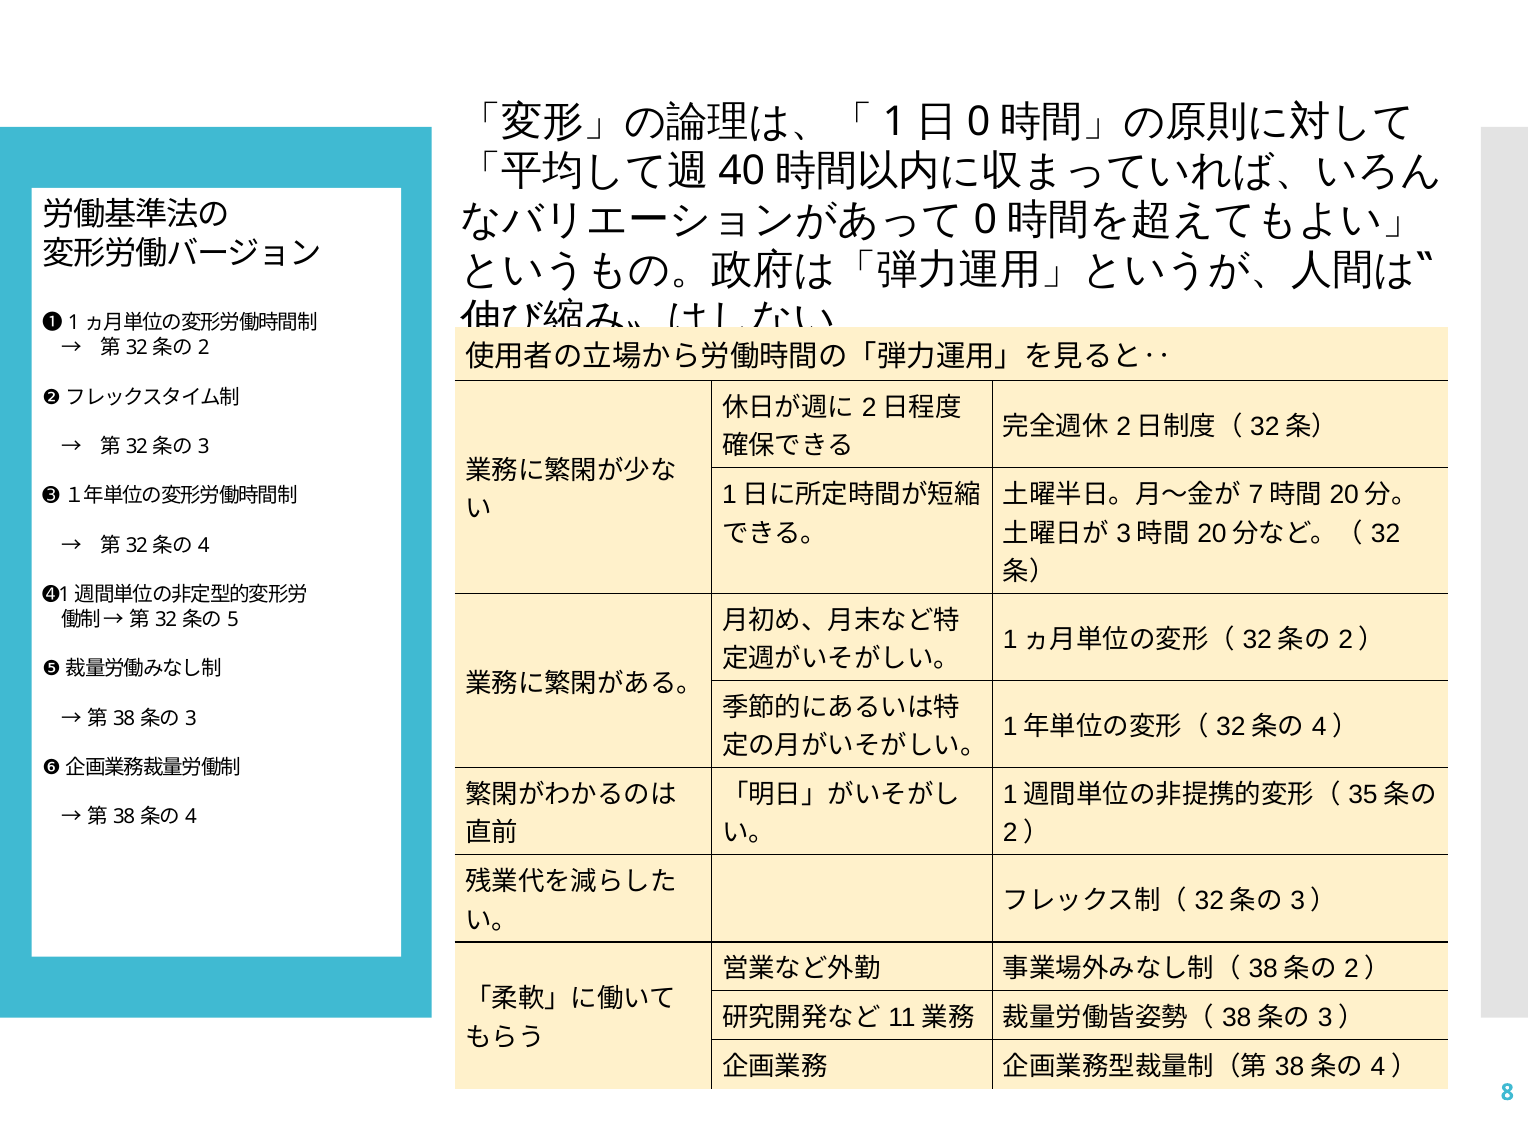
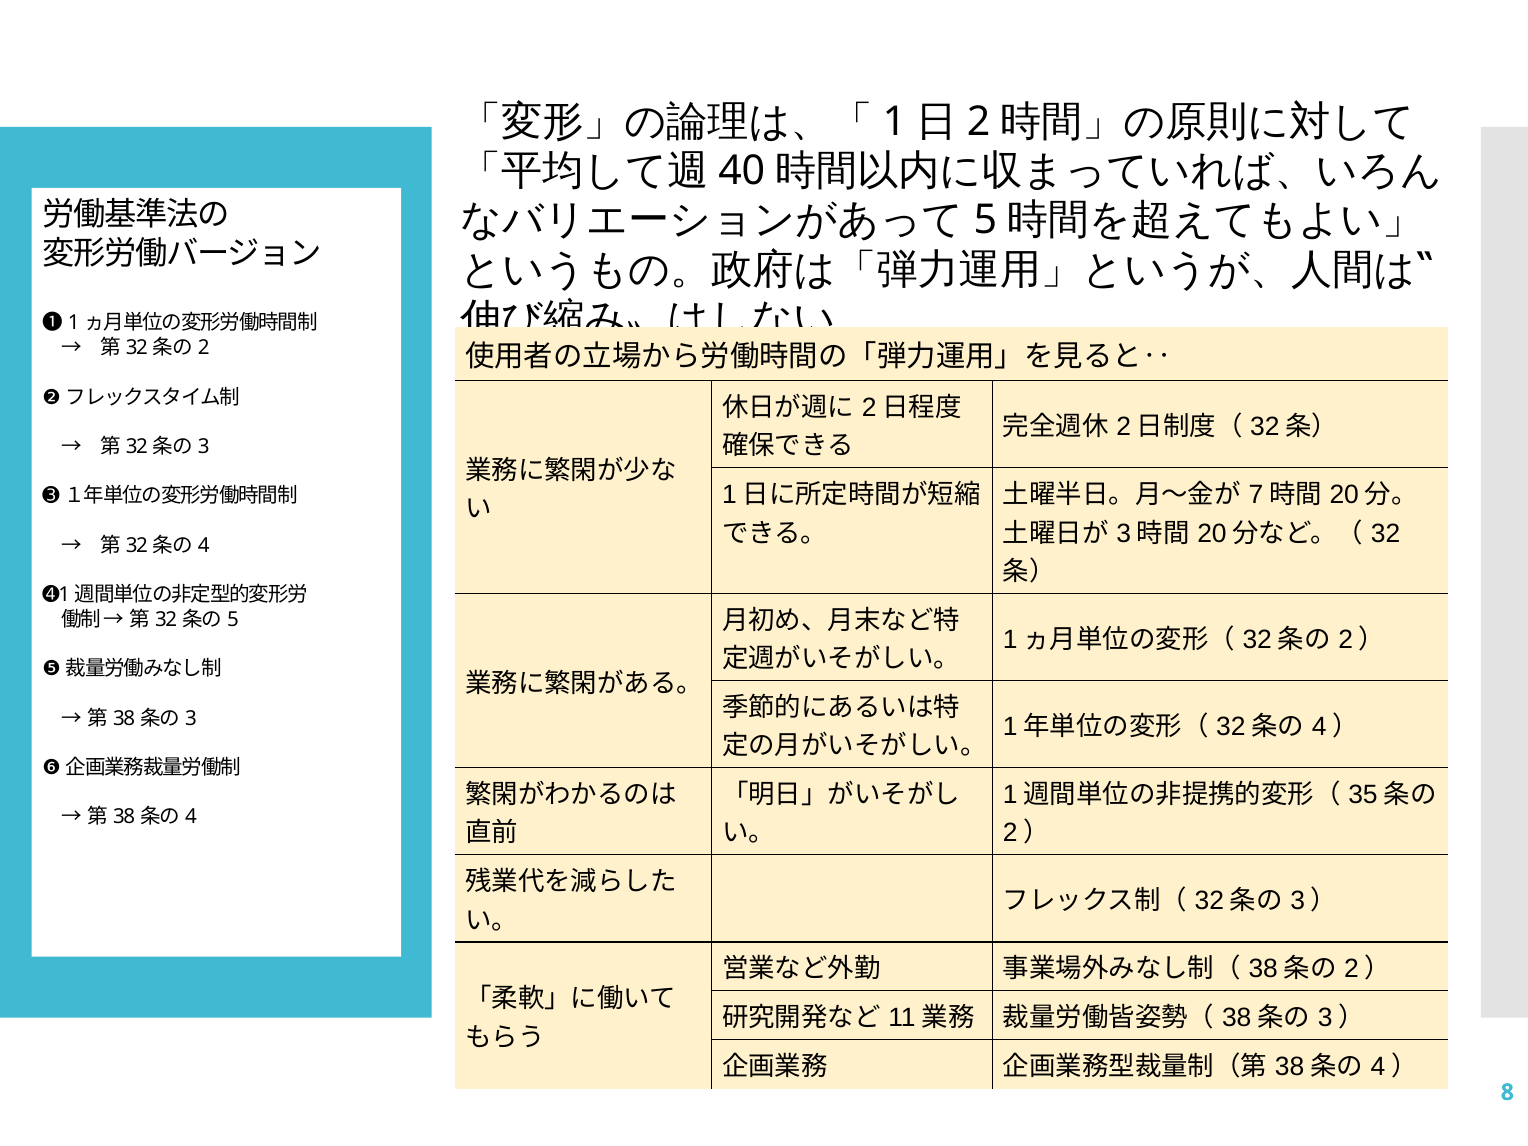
0: 0 -> 2 (979, 121)
0: 0 -> 5 (985, 220)
